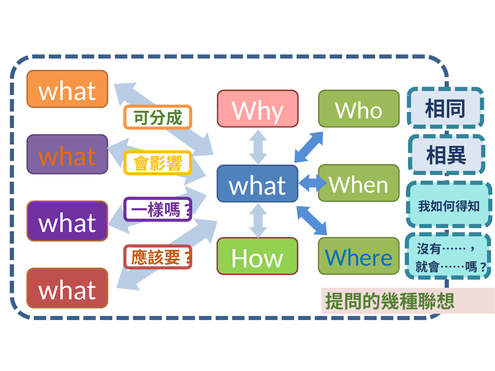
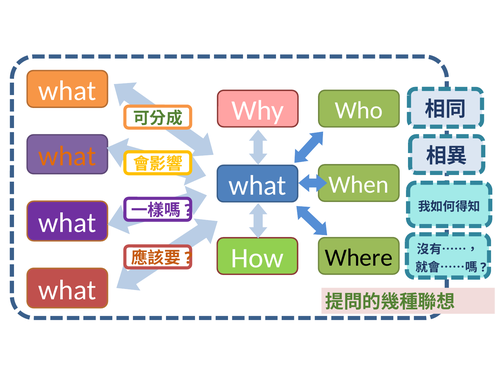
Where colour: blue -> black (359, 258)
